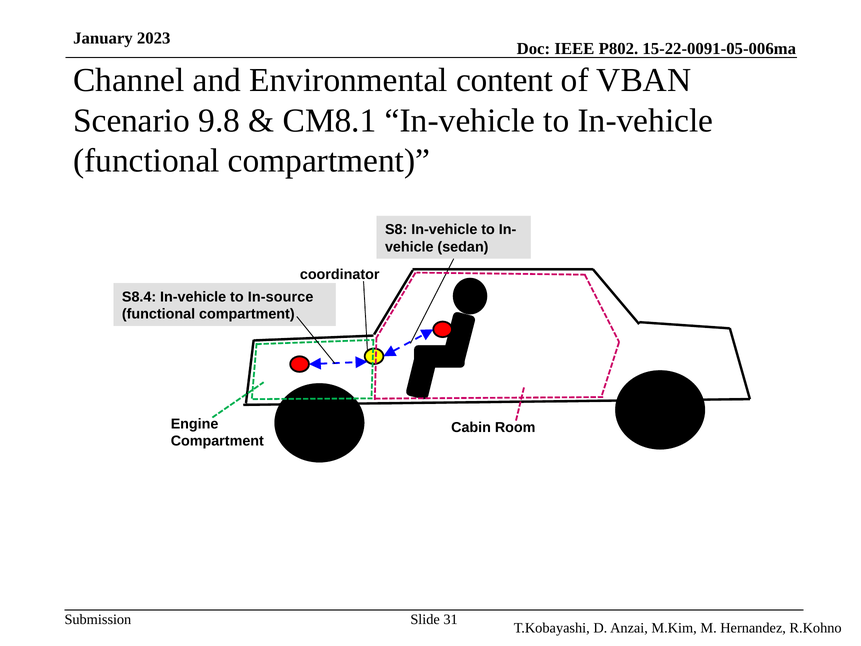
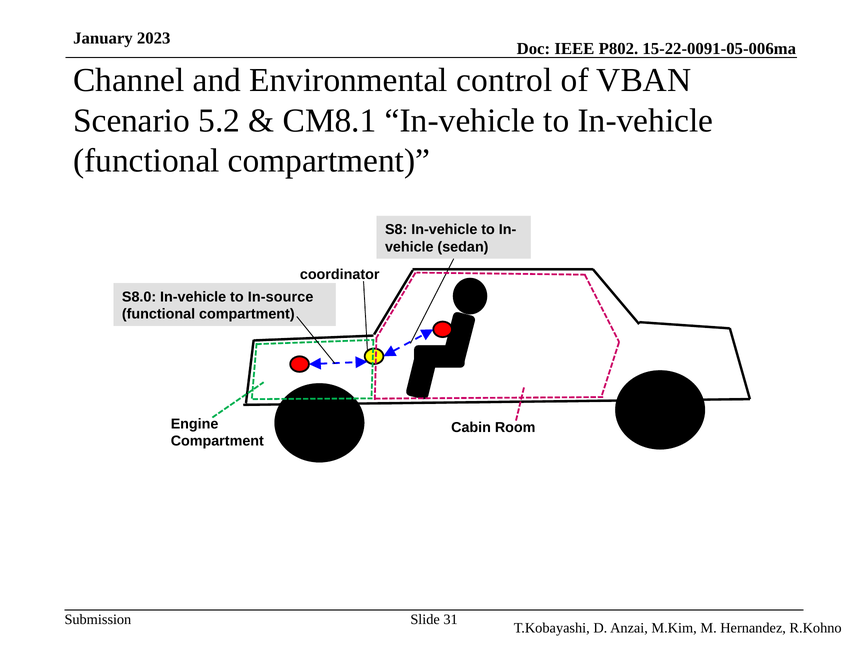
content: content -> control (504, 80)
9.8: 9.8 -> 5.2 (219, 120)
S8.4: S8.4 -> S8.0 (139, 297)
